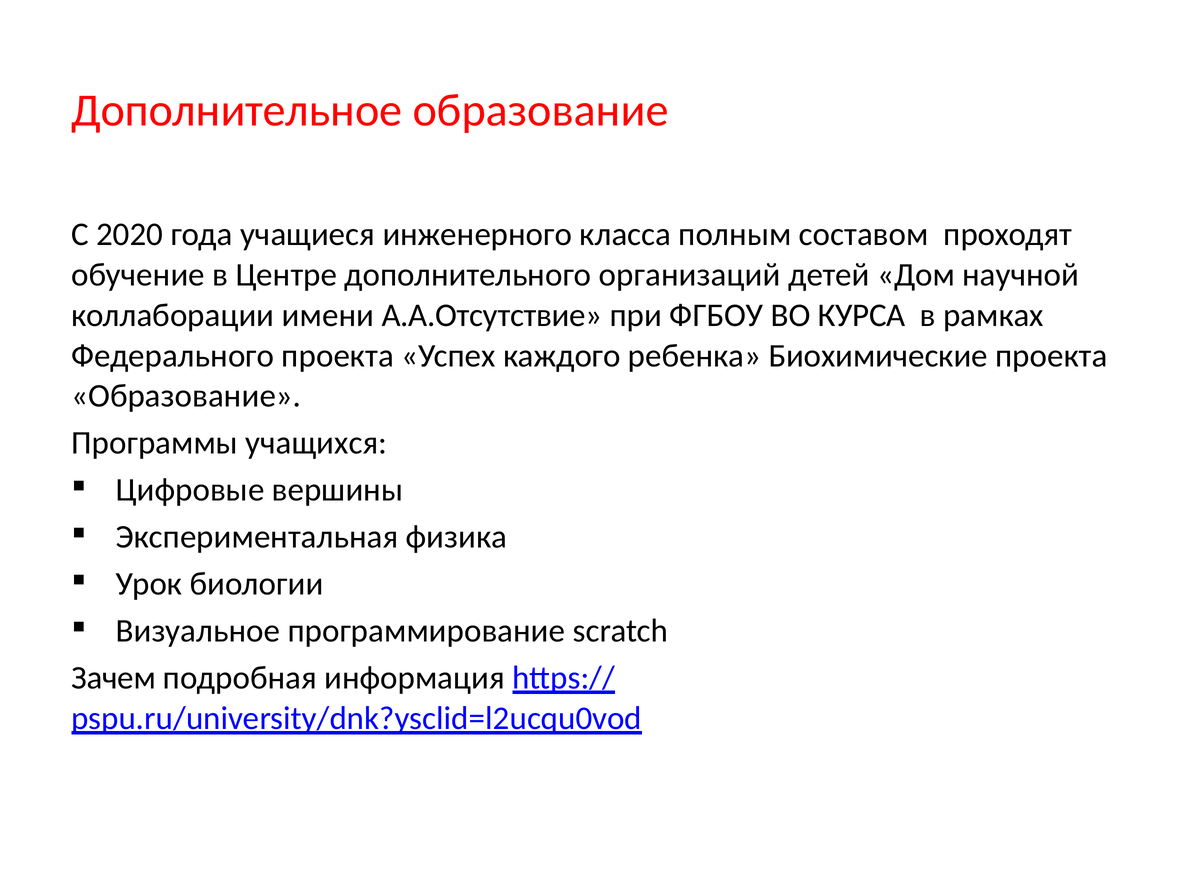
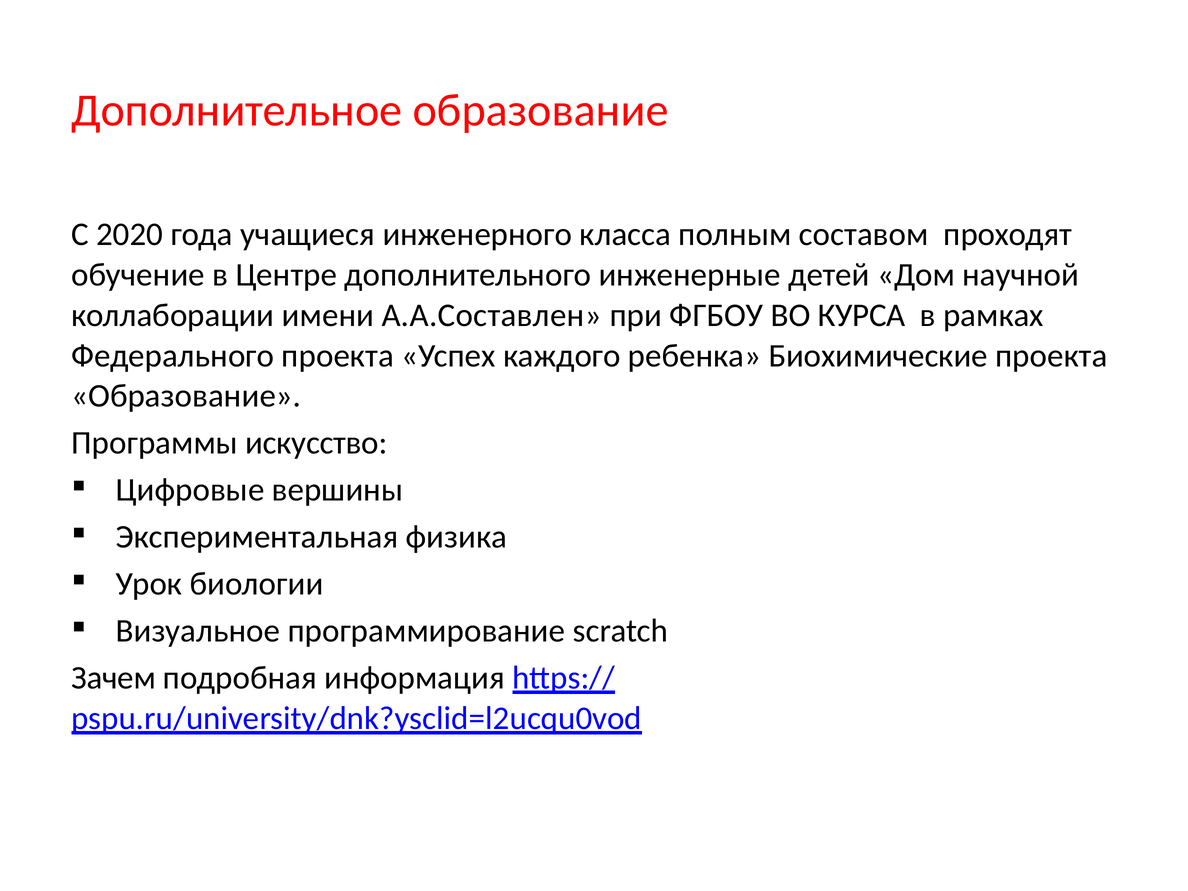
организаций: организаций -> инженерные (690, 275)
А.А.Отсутствие: А.А.Отсутствие -> А.А.Составлен (492, 315)
учащихся: учащихся -> искусство (316, 443)
